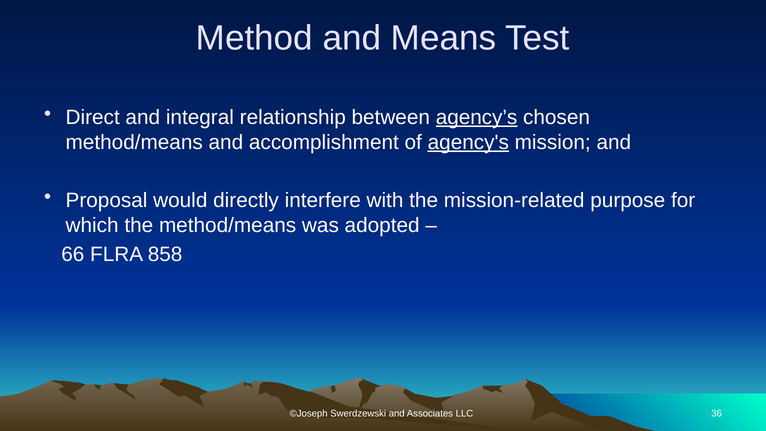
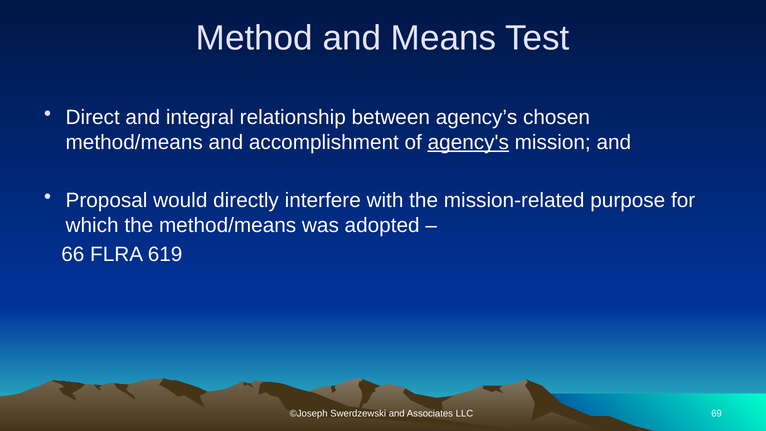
agency’s underline: present -> none (477, 117)
858: 858 -> 619 (165, 254)
36: 36 -> 69 (717, 413)
